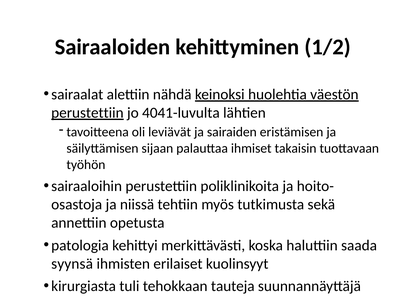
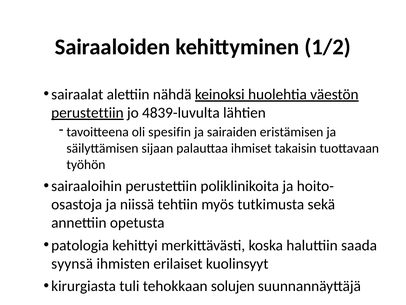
4041-luvulta: 4041-luvulta -> 4839-luvulta (181, 113)
leviävät: leviävät -> spesifin (170, 132)
tauteja: tauteja -> solujen (233, 286)
